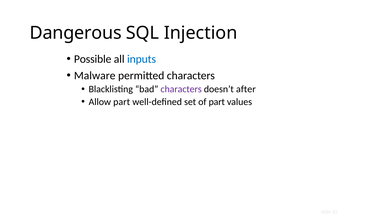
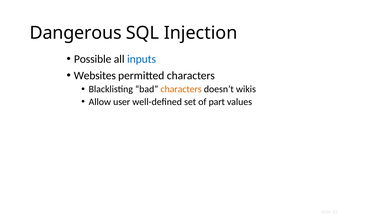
Malware: Malware -> Websites (95, 75)
characters colour: purple -> orange (181, 89)
after: after -> wikis (246, 89)
Allow part: part -> user (122, 102)
